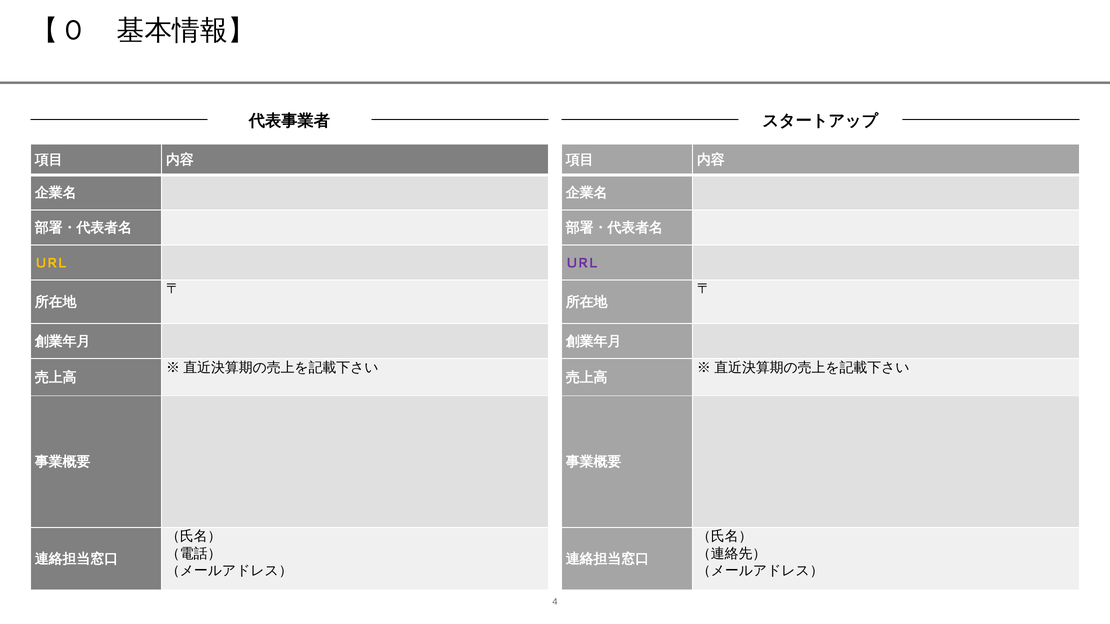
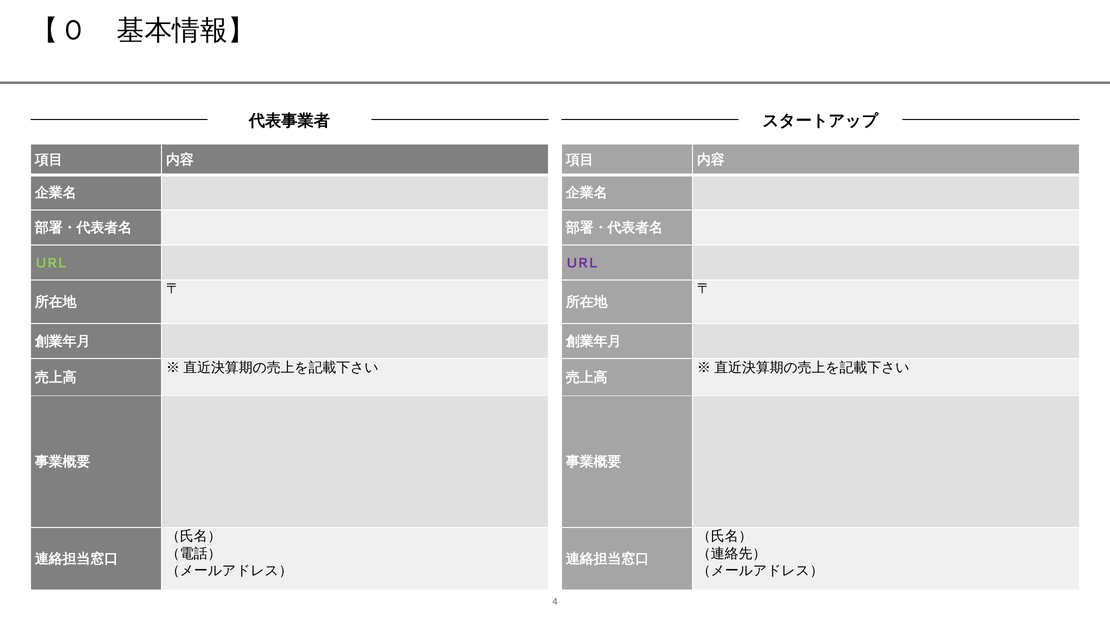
URL colour: yellow -> light green (51, 263)
